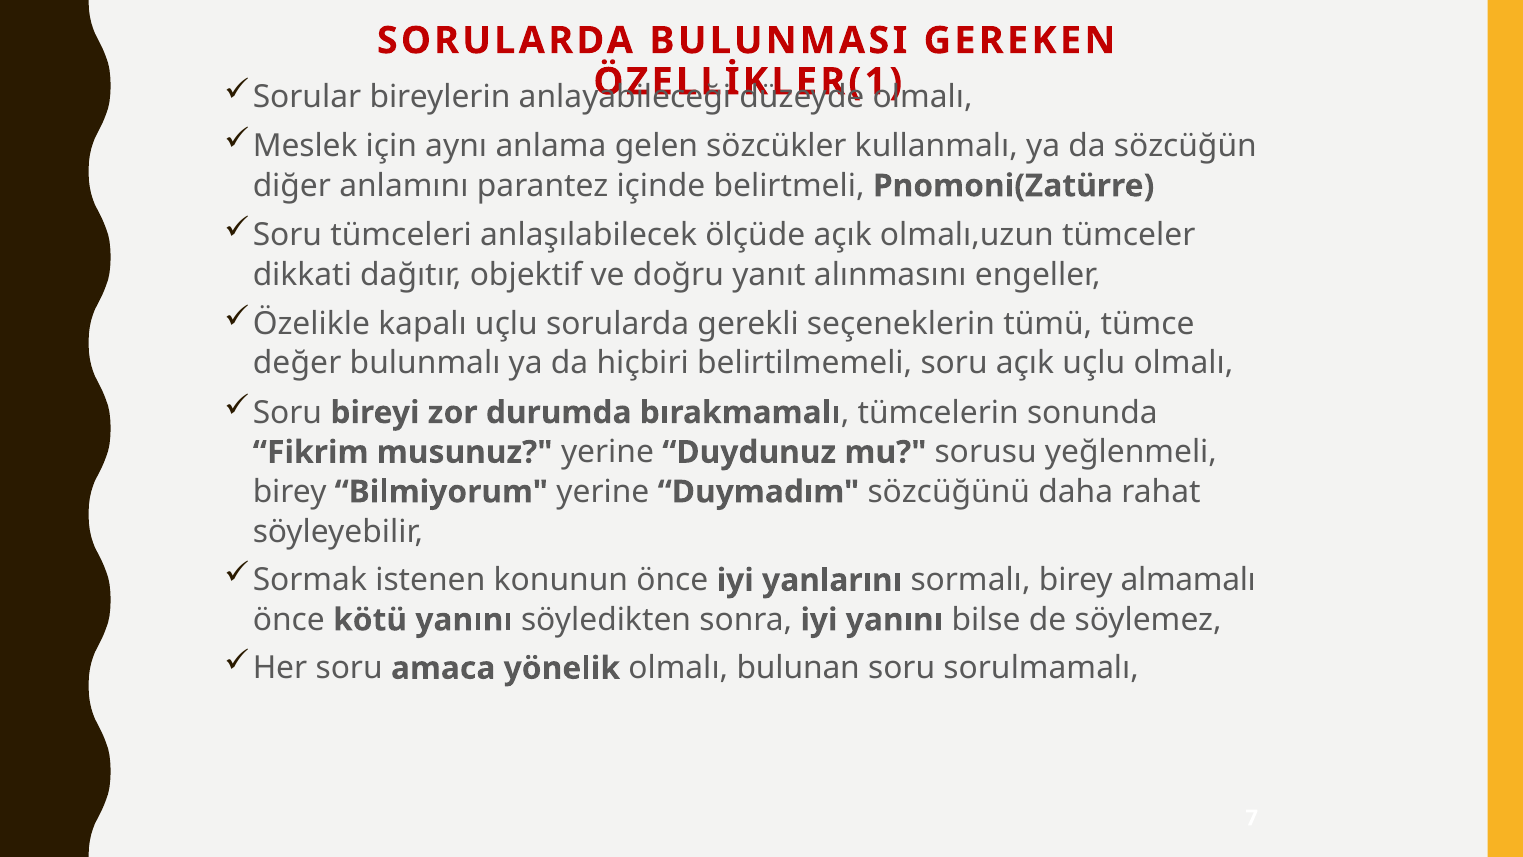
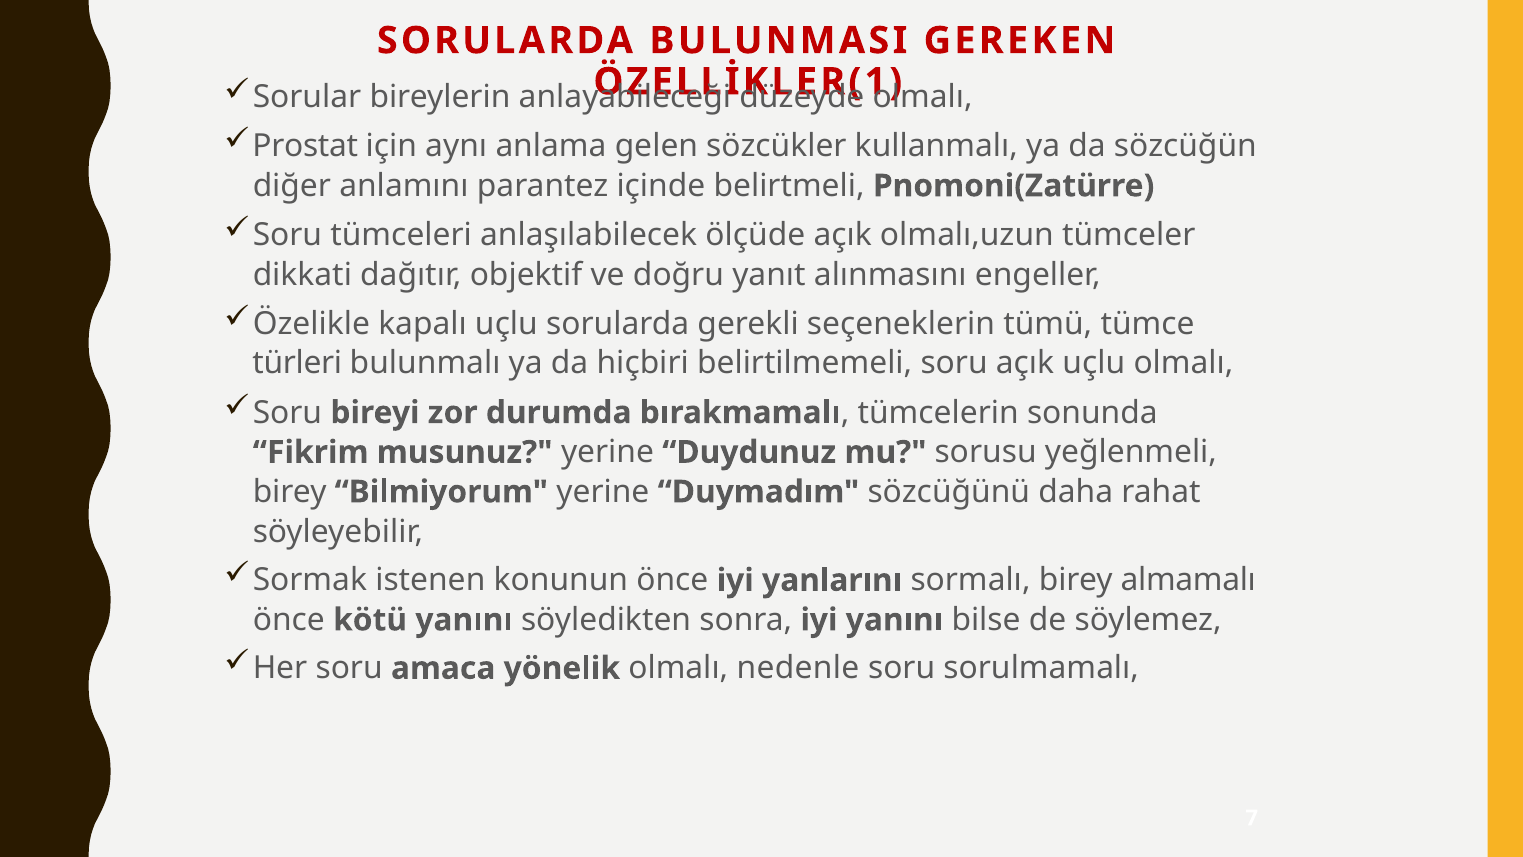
Meslek: Meslek -> Prostat (305, 146)
değer: değer -> türleri (297, 363)
bulunan: bulunan -> nedenle (798, 668)
